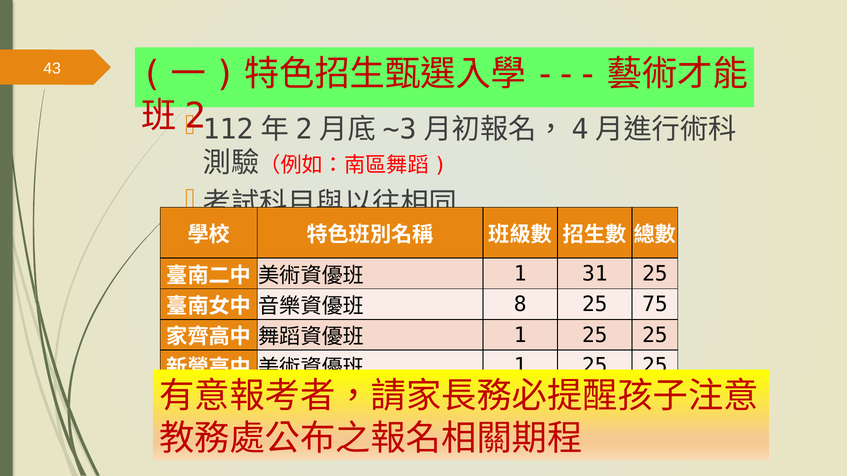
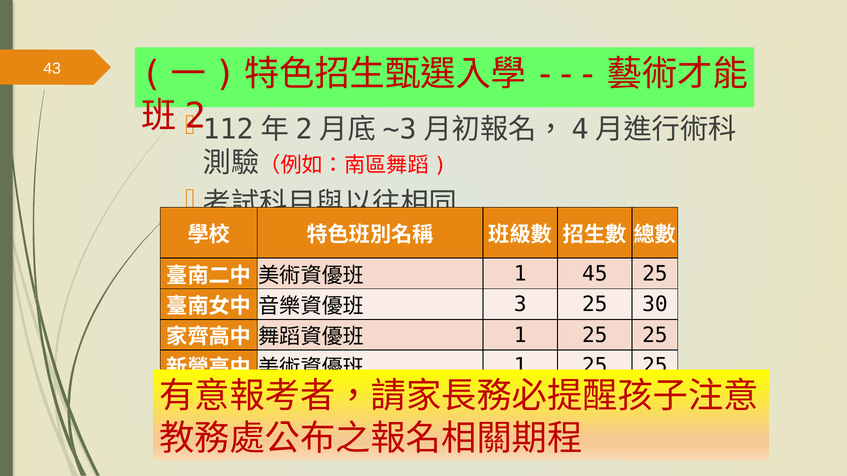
31: 31 -> 45 (595, 274)
8: 8 -> 3 (520, 305)
75: 75 -> 30 (655, 305)
